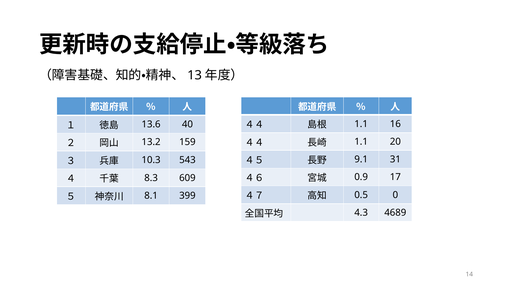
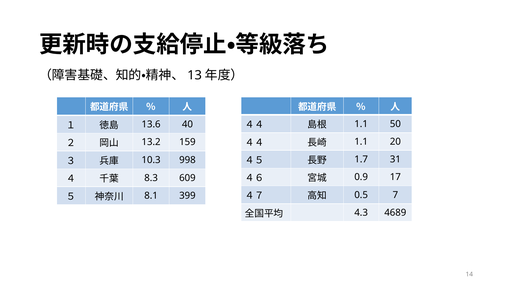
16: 16 -> 50 (395, 124)
9.1: 9.1 -> 1.7 (361, 159)
543: 543 -> 998 (187, 160)
0: 0 -> 7 (395, 195)
